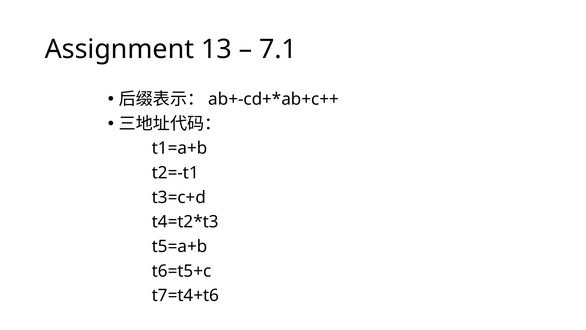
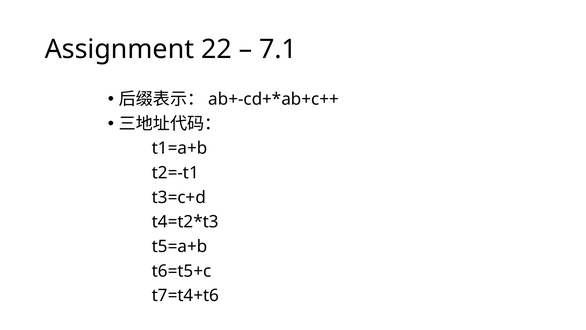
13: 13 -> 22 (216, 49)
